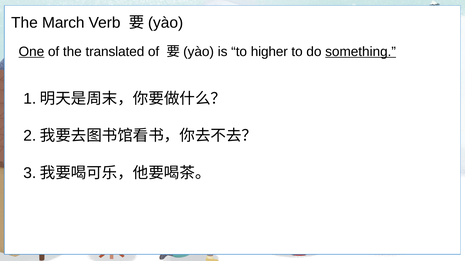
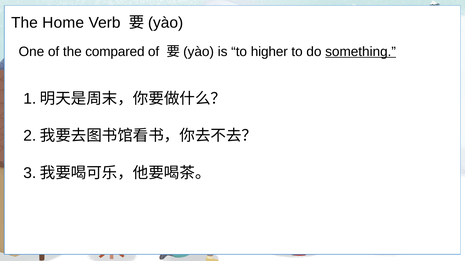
March: March -> Home (63, 23)
One underline: present -> none (31, 52)
translated: translated -> compared (115, 52)
